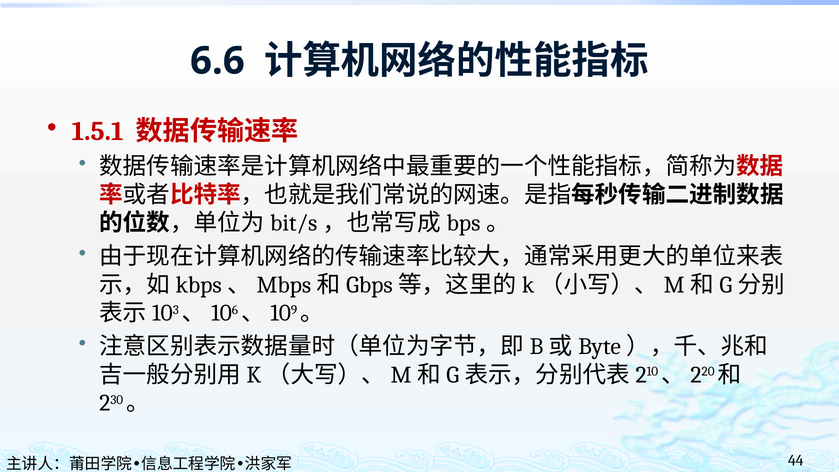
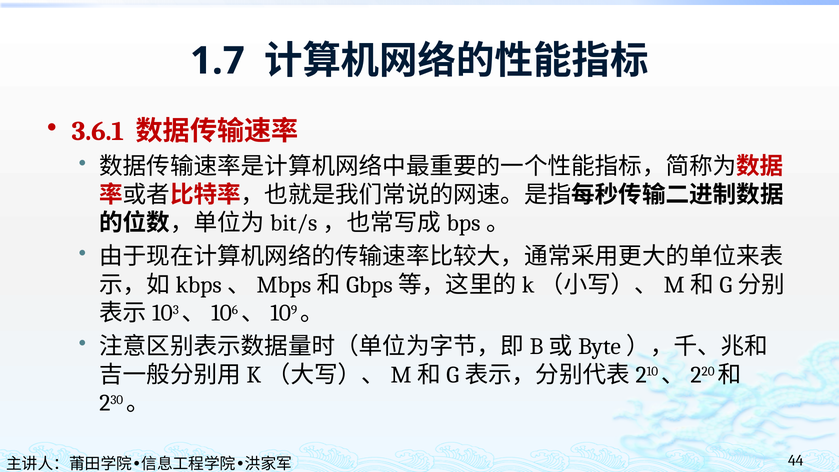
6.6: 6.6 -> 1.7 (217, 61)
1.5.1: 1.5.1 -> 3.6.1 (98, 131)
